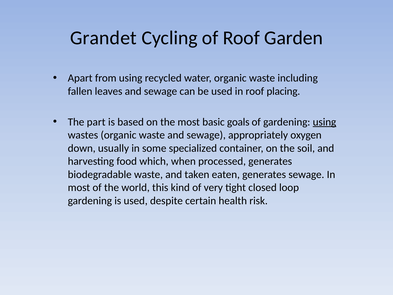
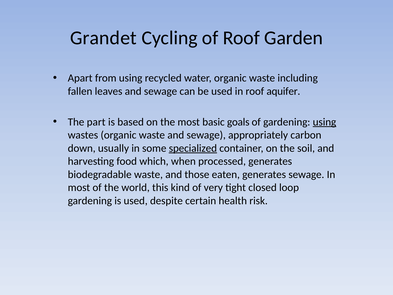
placing: placing -> aquifer (283, 91)
oxygen: oxygen -> carbon (306, 135)
specialized underline: none -> present (193, 148)
taken: taken -> those (197, 174)
